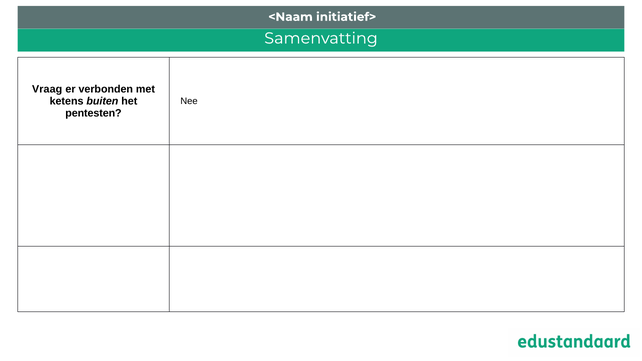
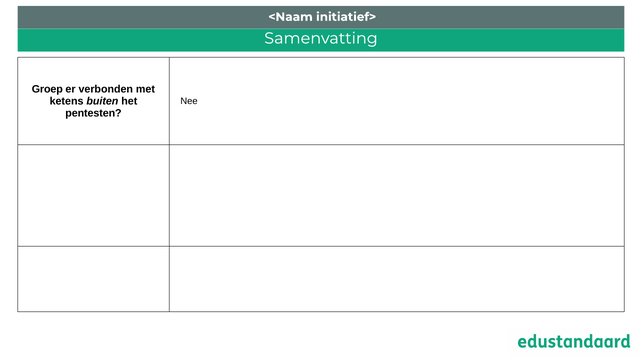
Vraag: Vraag -> Groep (47, 89)
